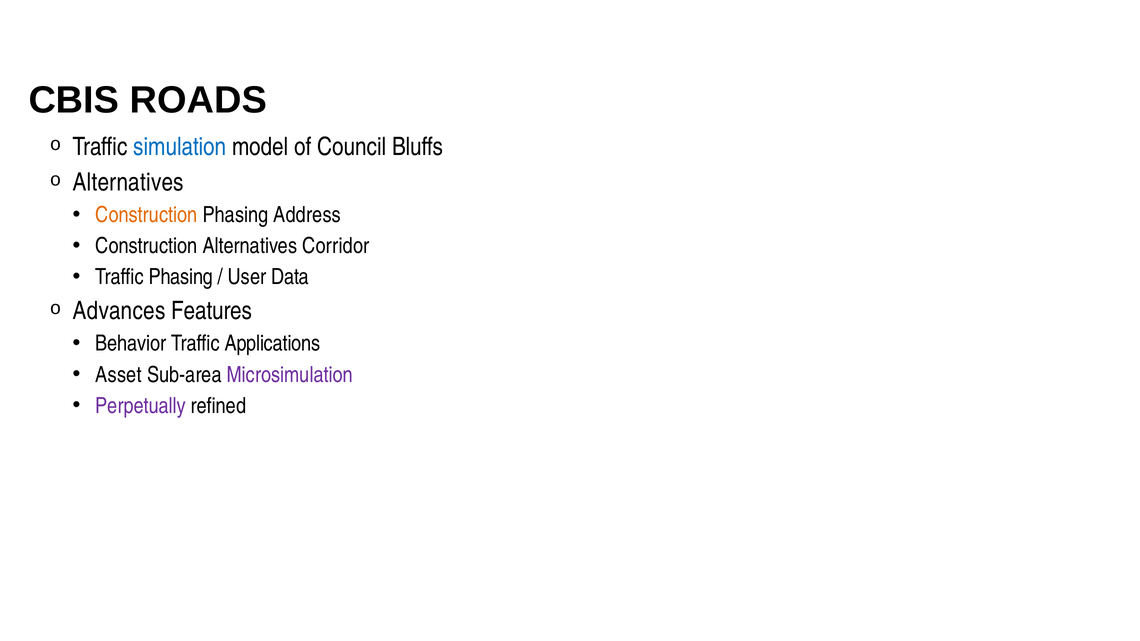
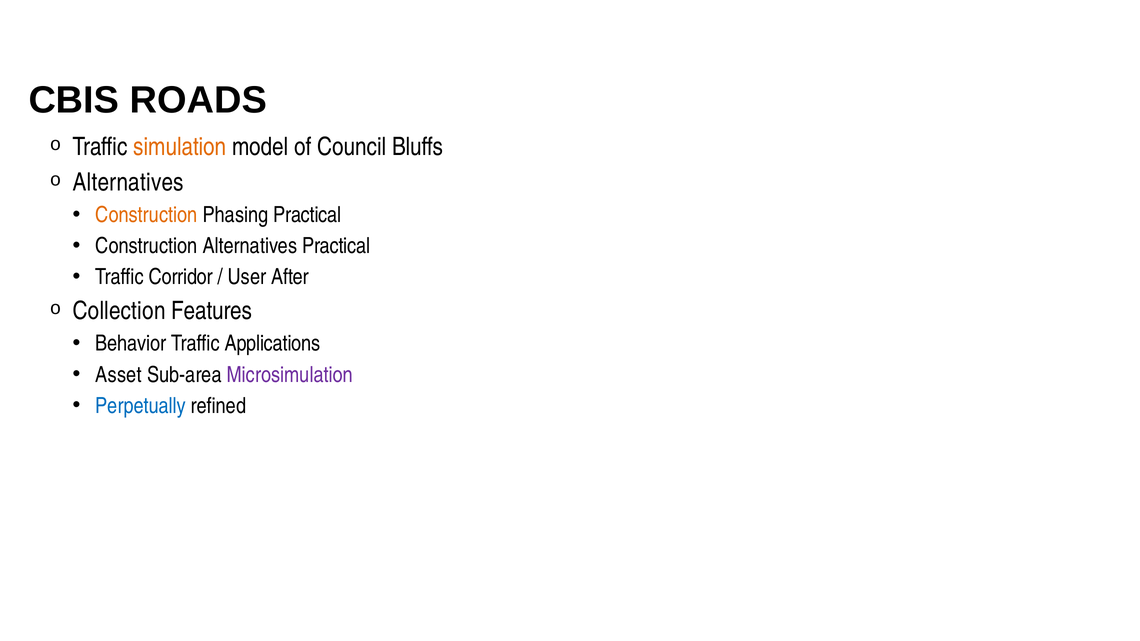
simulation colour: blue -> orange (180, 147)
Phasing Address: Address -> Practical (307, 215)
Alternatives Corridor: Corridor -> Practical (336, 246)
Traffic Phasing: Phasing -> Corridor (181, 277)
Data: Data -> After (290, 277)
Advances: Advances -> Collection (119, 311)
Perpetually colour: purple -> blue (141, 406)
